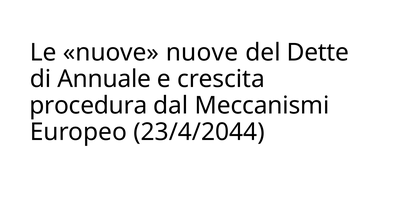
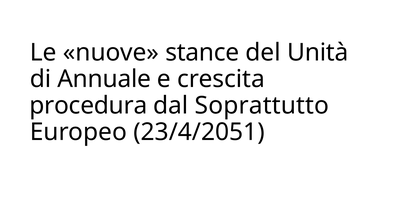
nuove nuove: nuove -> stance (202, 53)
Dette: Dette -> Unità (318, 53)
Meccanismi: Meccanismi -> Soprattutto (262, 106)
23/4/2044: 23/4/2044 -> 23/4/2051 (199, 132)
